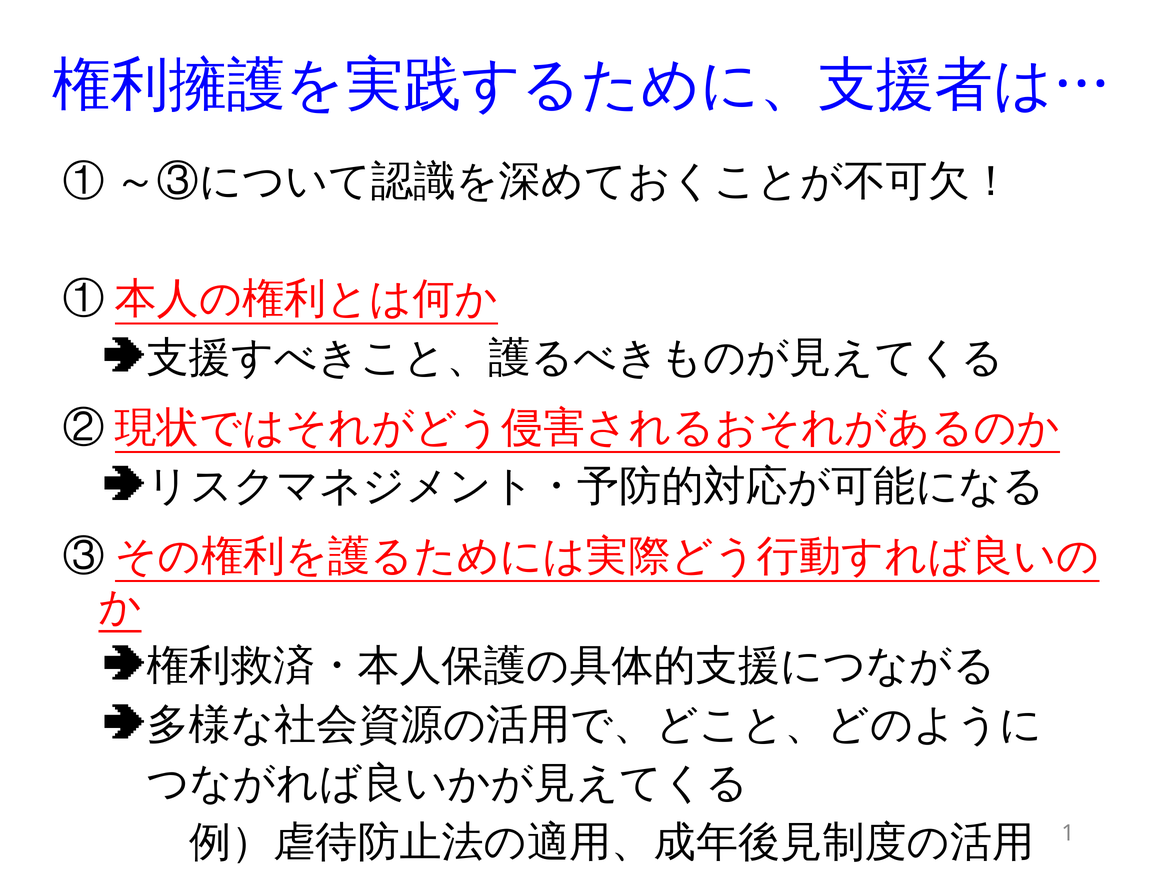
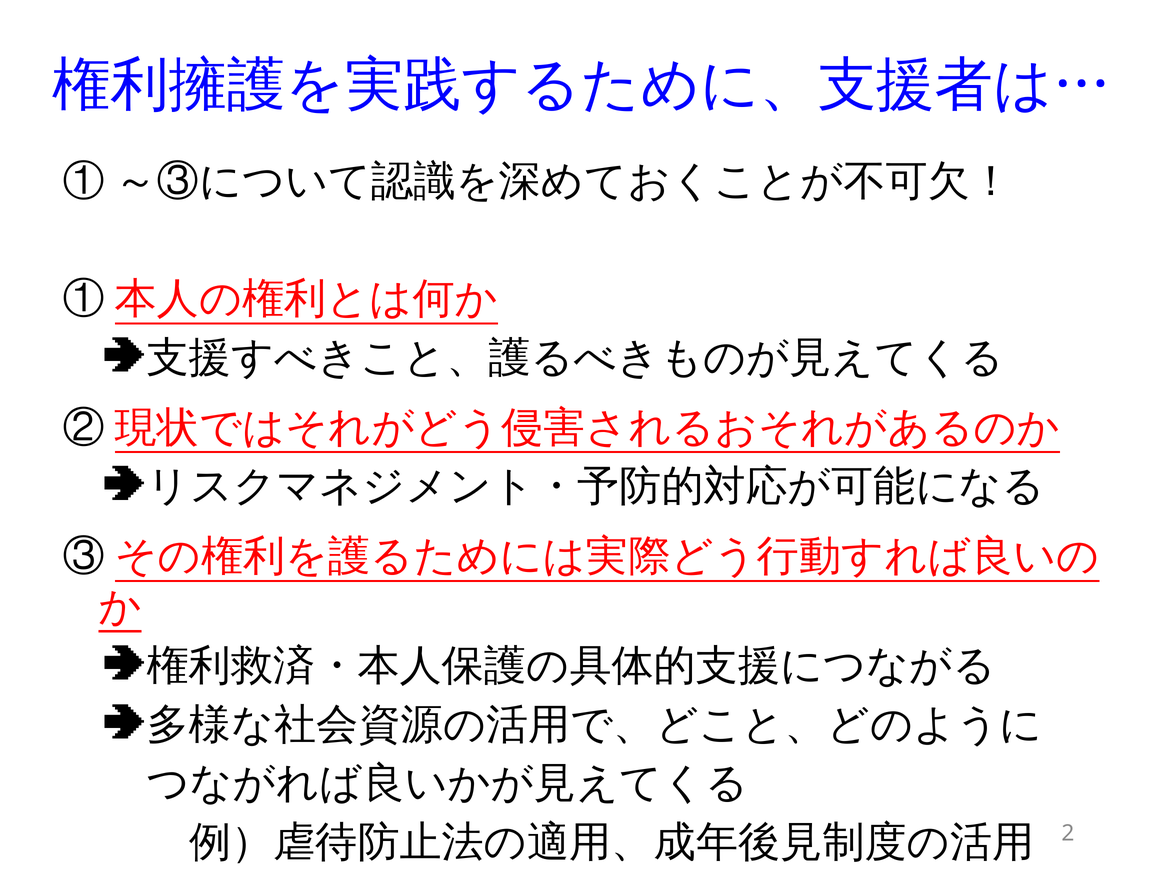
1: 1 -> 2 (1068, 834)
